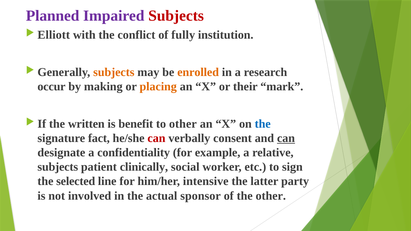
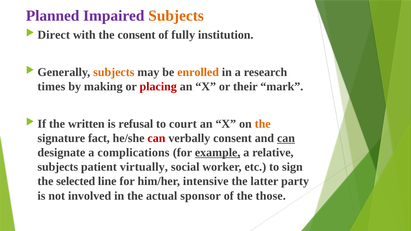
Subjects colour: red -> orange (176, 16)
Elliott: Elliott -> Direct (54, 35)
the conflict: conflict -> consent (136, 35)
occur: occur -> times (51, 87)
placing colour: orange -> red (158, 87)
benefit: benefit -> refusal (136, 124)
to other: other -> court (183, 124)
the colour: blue -> orange (263, 124)
confidentiality: confidentiality -> complications (133, 153)
example underline: none -> present (218, 153)
clinically: clinically -> virtually (144, 167)
the other: other -> those (271, 196)
